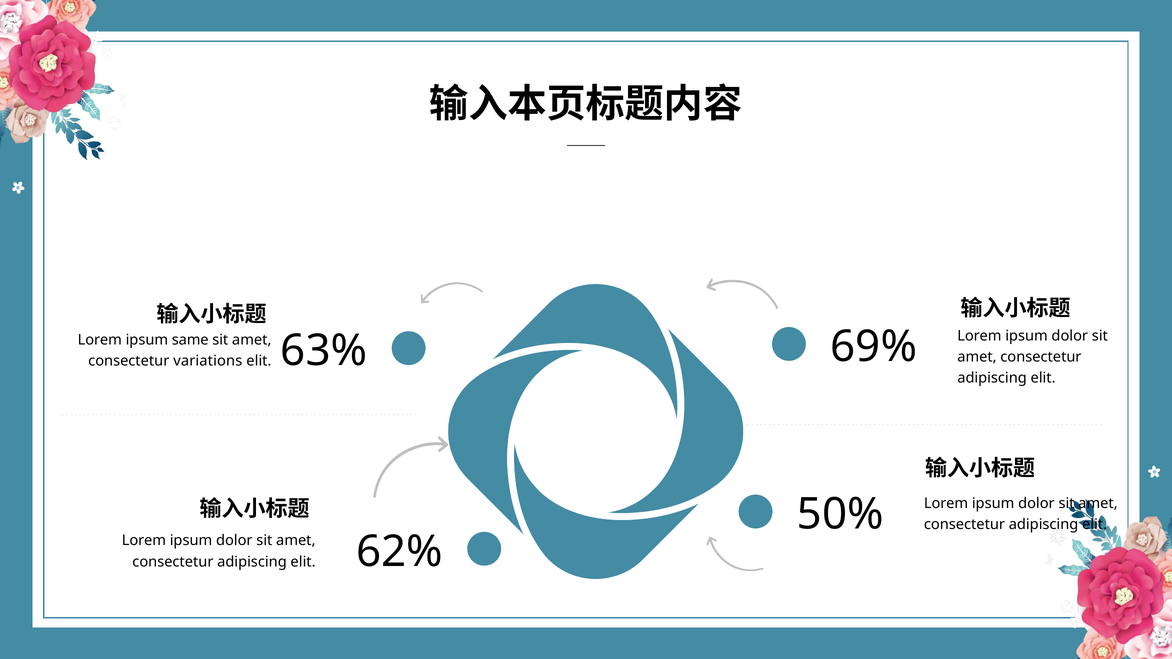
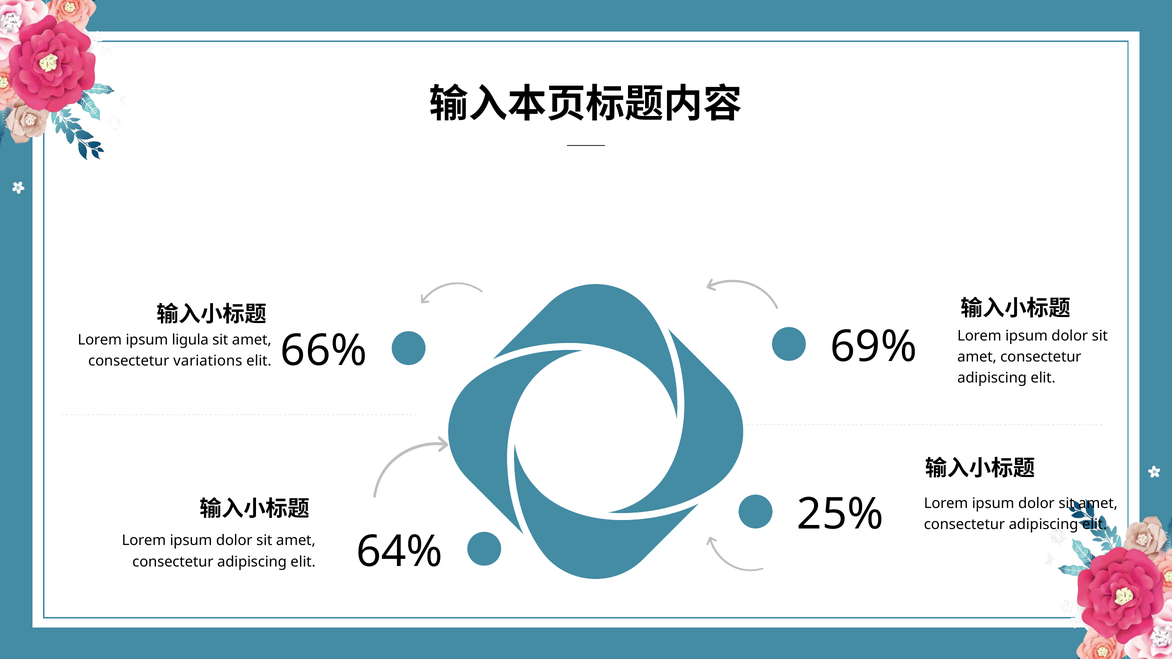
same: same -> ligula (190, 340)
63%: 63% -> 66% (324, 351)
50%: 50% -> 25% (840, 514)
62%: 62% -> 64% (399, 552)
